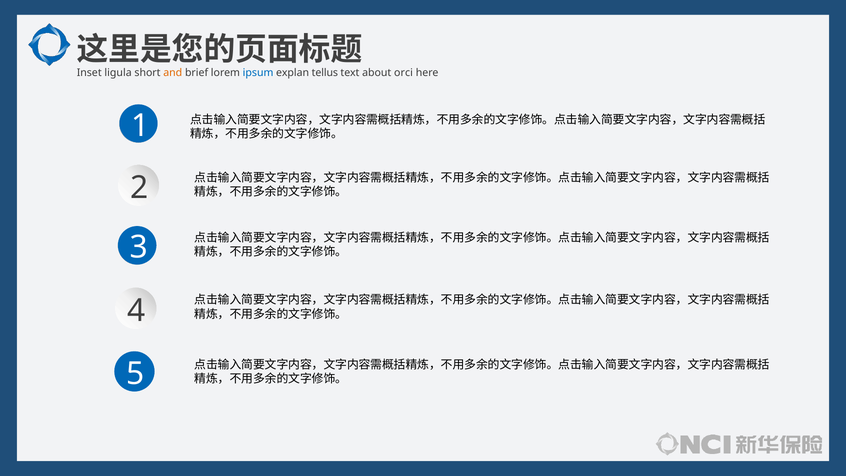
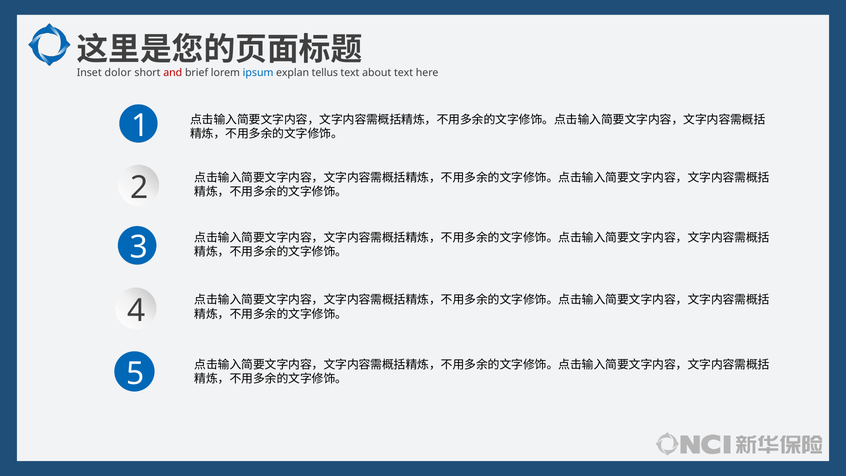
ligula: ligula -> dolor (118, 73)
and colour: orange -> red (173, 73)
about orci: orci -> text (404, 73)
